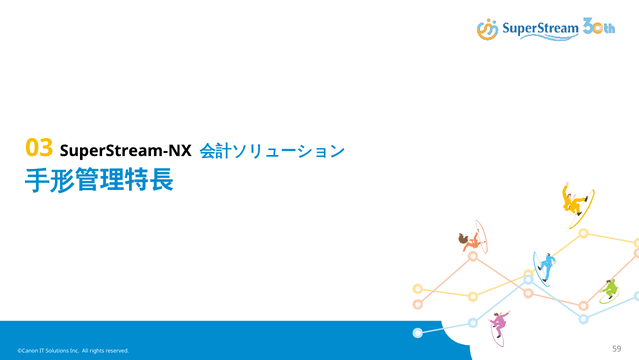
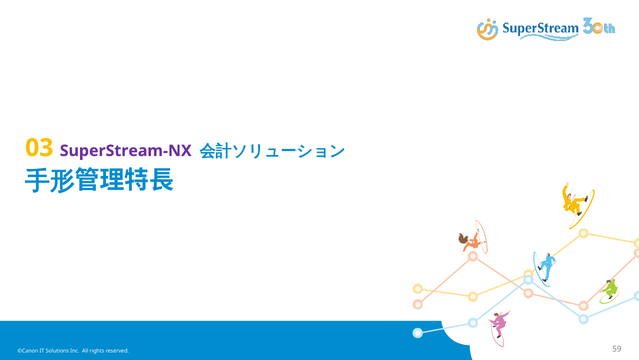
SuperStream-NX colour: black -> purple (126, 151)
